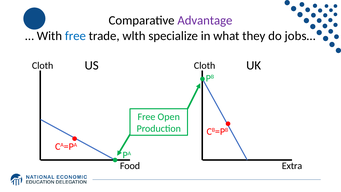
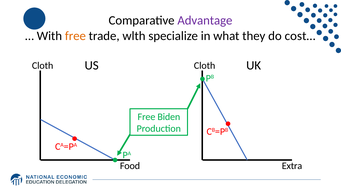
free colour: blue -> orange (75, 36)
jobs…: jobs… -> cost… (300, 36)
Open: Open -> Biden (169, 117)
